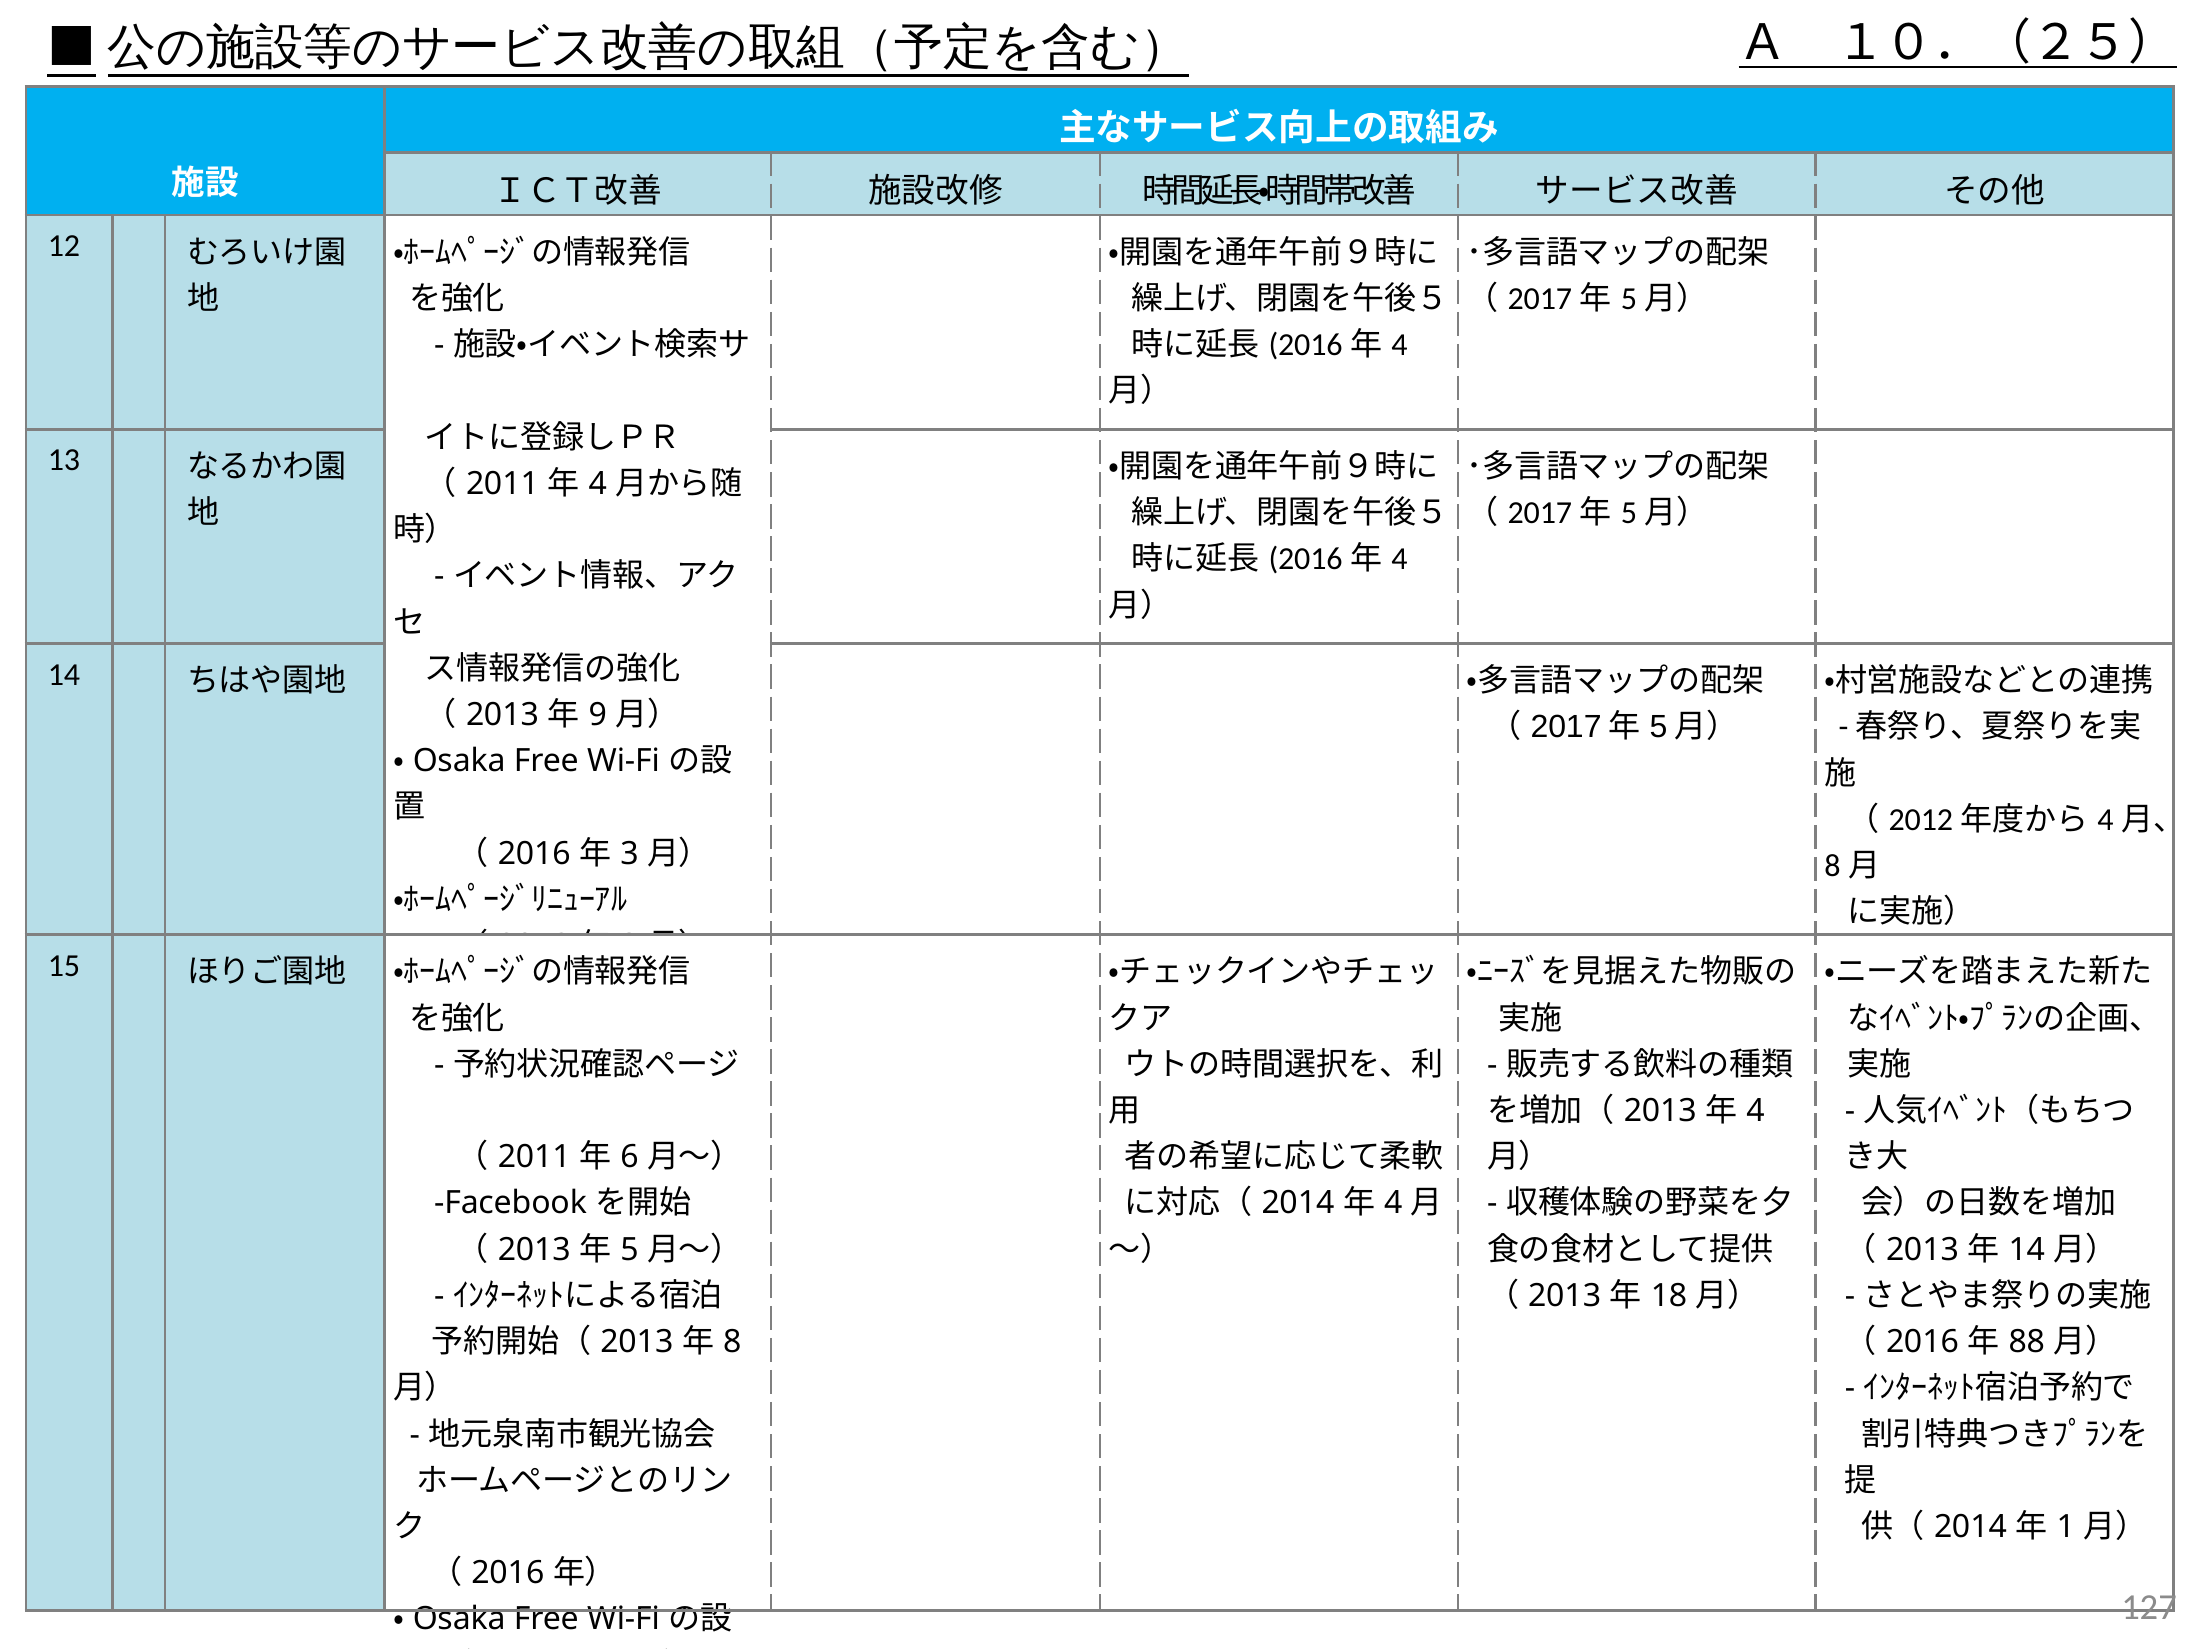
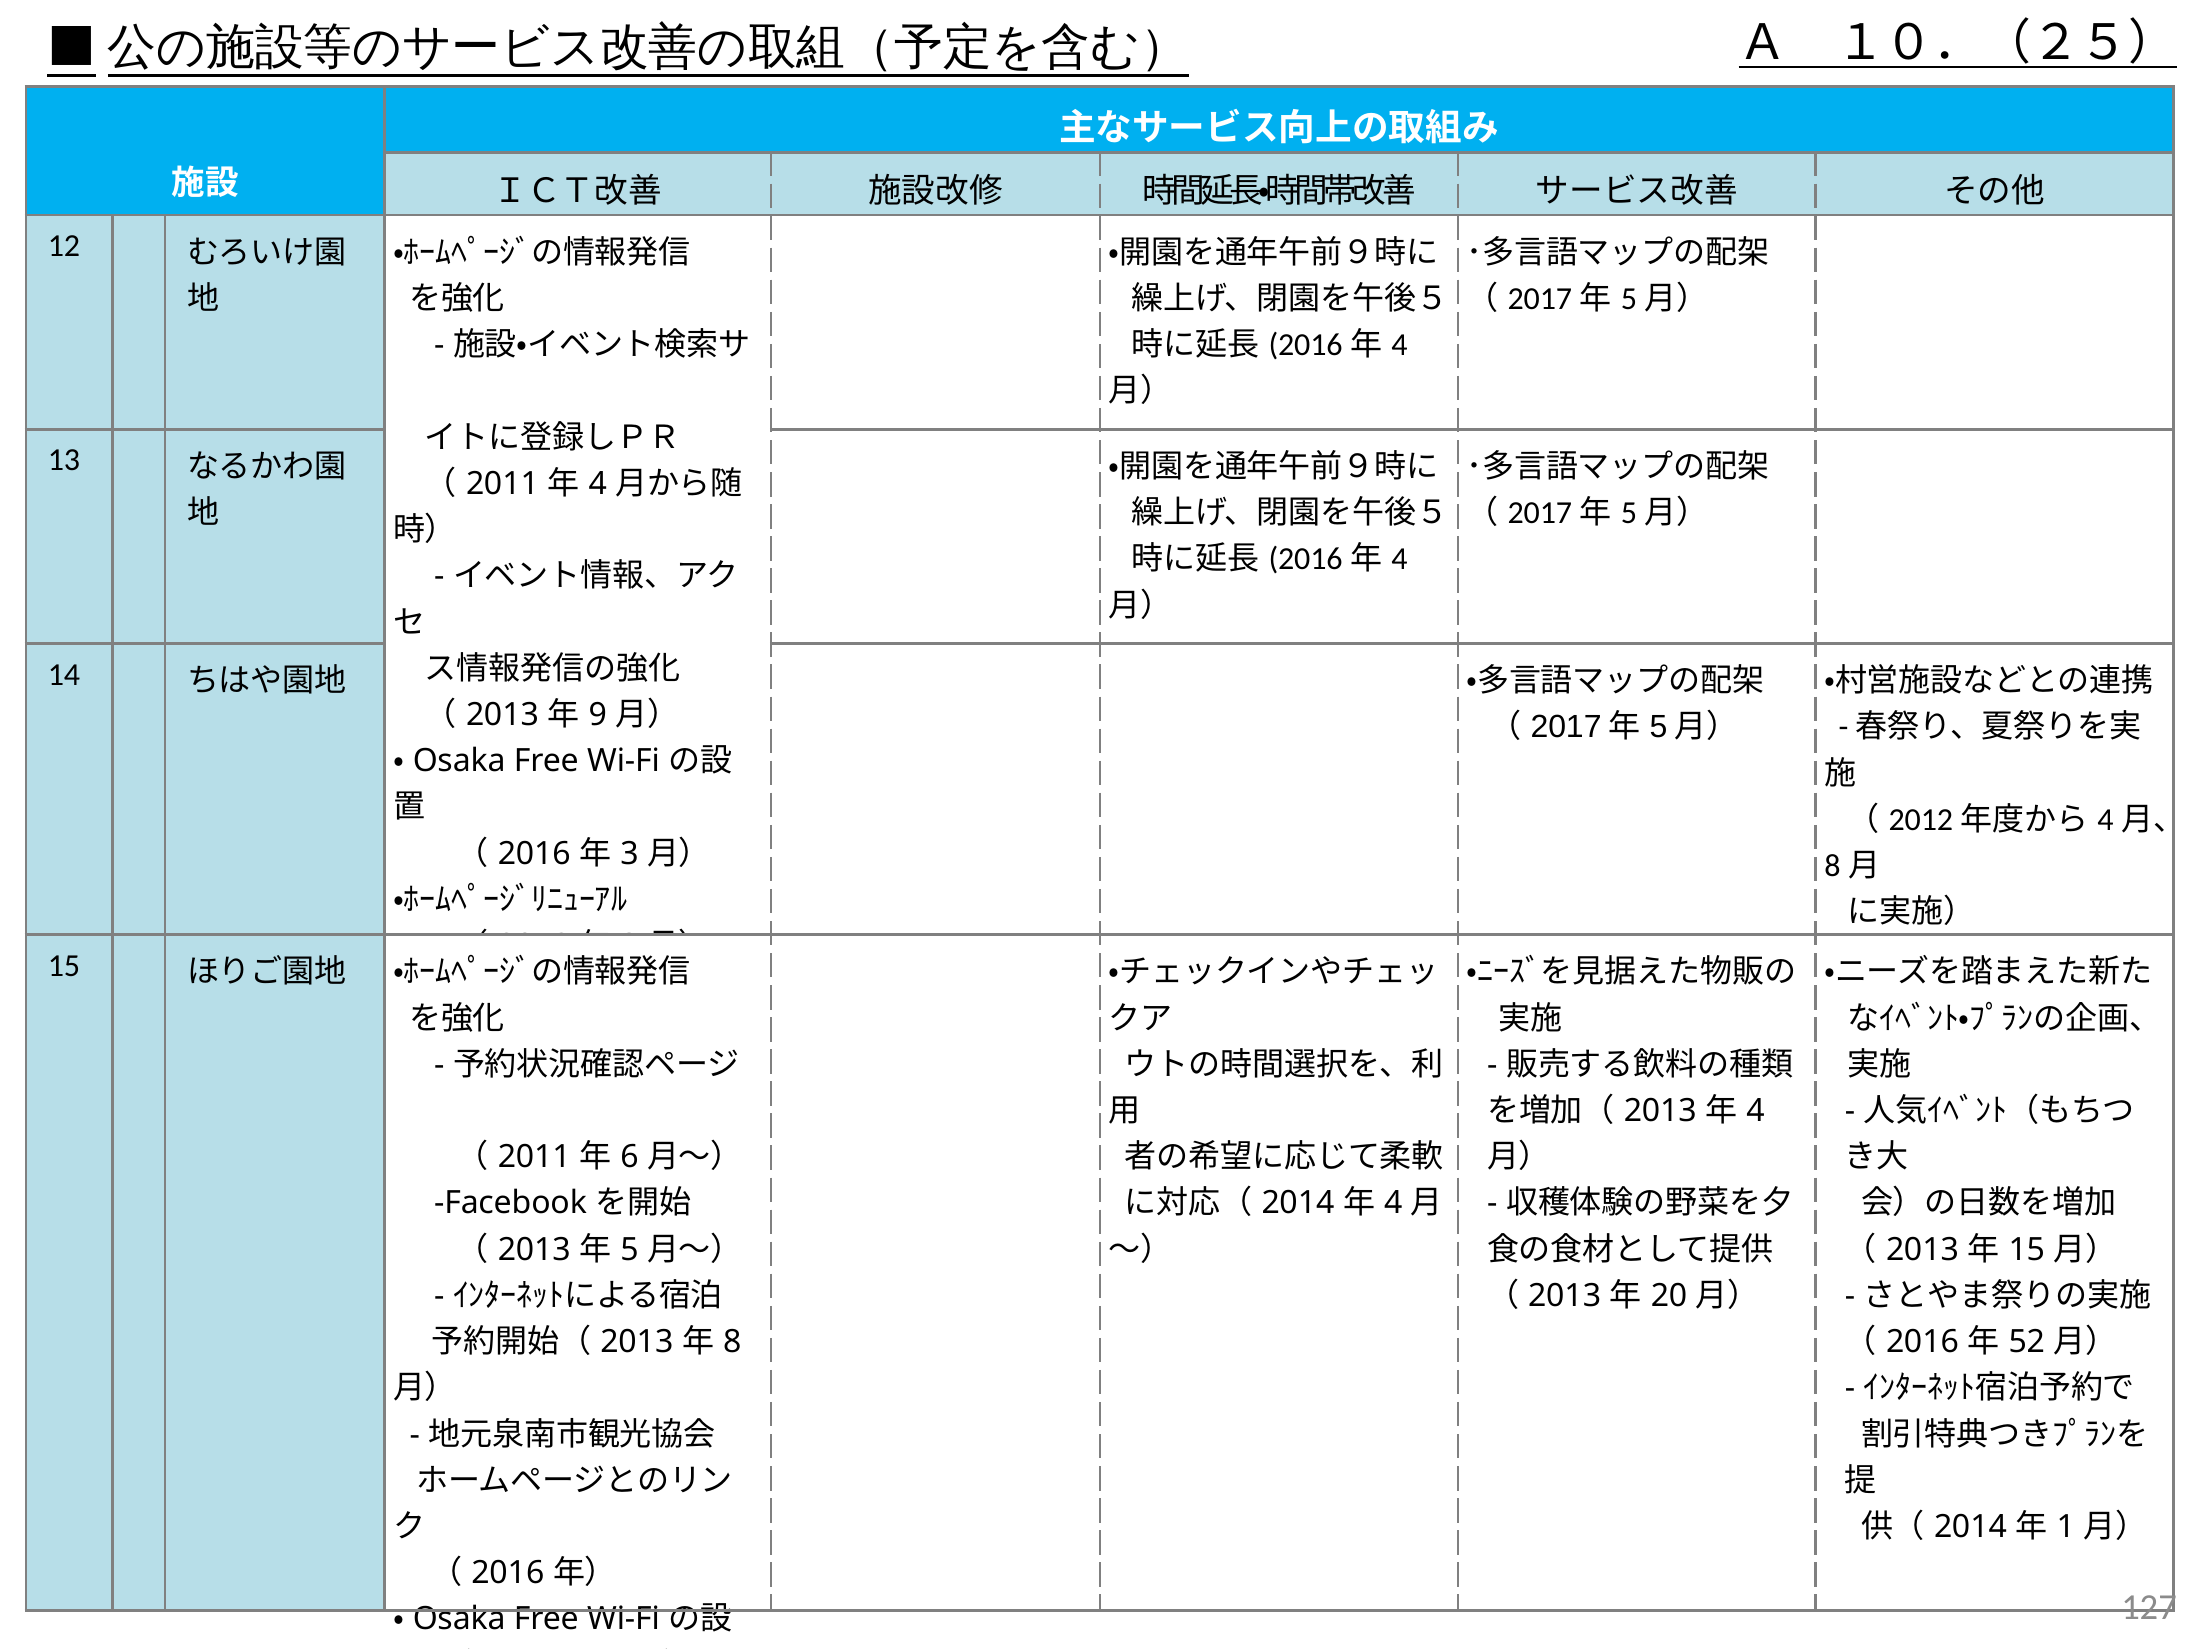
14: 14 -> 15 (2027, 1250)
18: 18 -> 20 (1669, 1296)
88: 88 -> 52 (2027, 1342)
